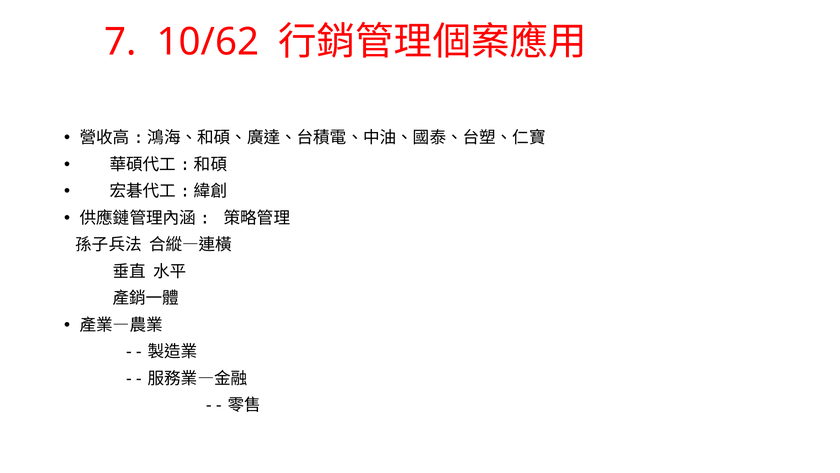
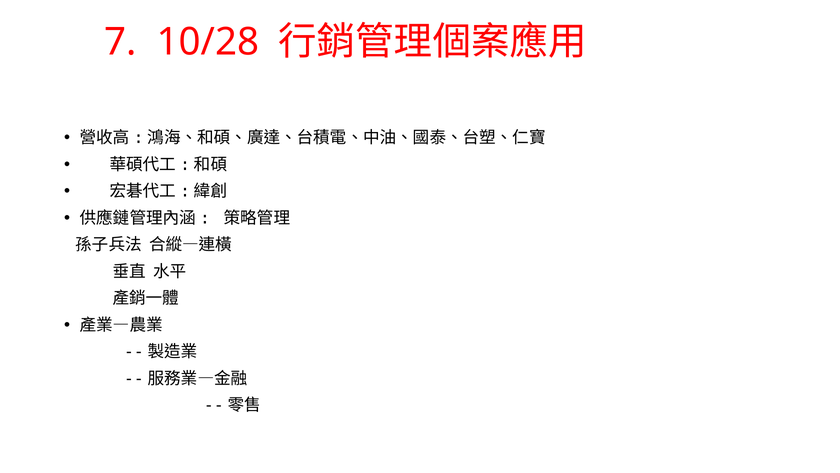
10/62: 10/62 -> 10/28 (208, 42)
